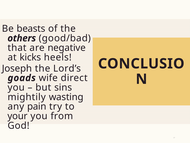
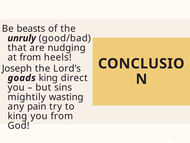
others: others -> unruly (22, 38)
negative: negative -> nudging (67, 48)
at kicks: kicks -> from (30, 57)
goads wife: wife -> king (48, 78)
your: your -> king (17, 116)
